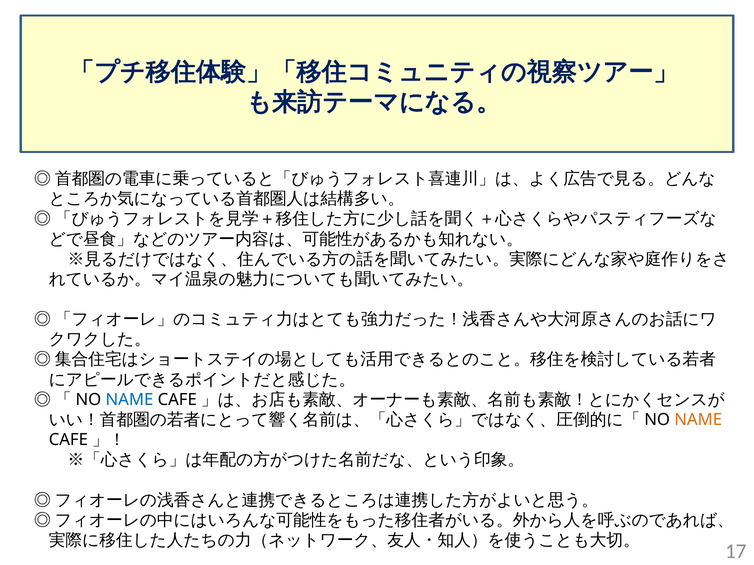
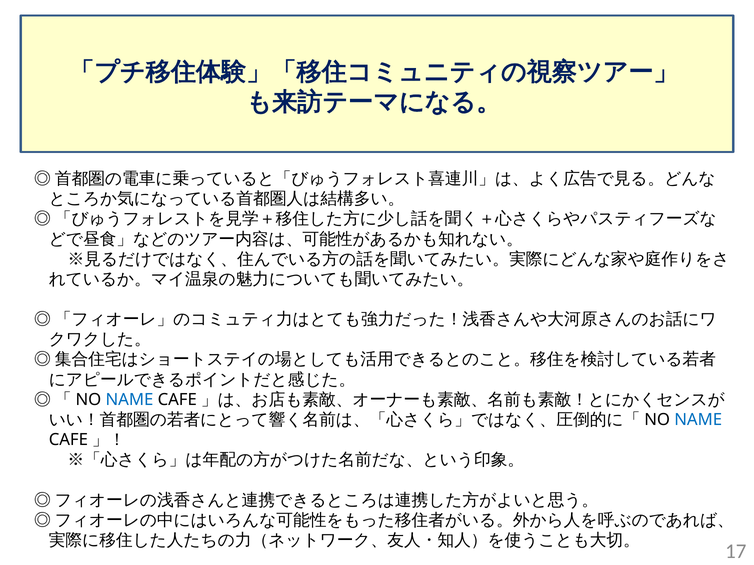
NAME colour: orange -> blue (698, 420)
